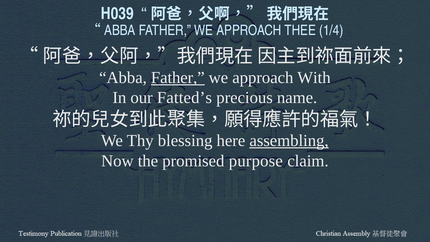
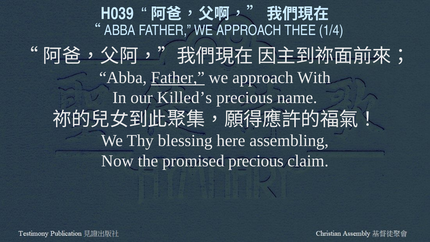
Fatted’s: Fatted’s -> Killed’s (184, 98)
assembling underline: present -> none (289, 141)
promised purpose: purpose -> precious (256, 161)
